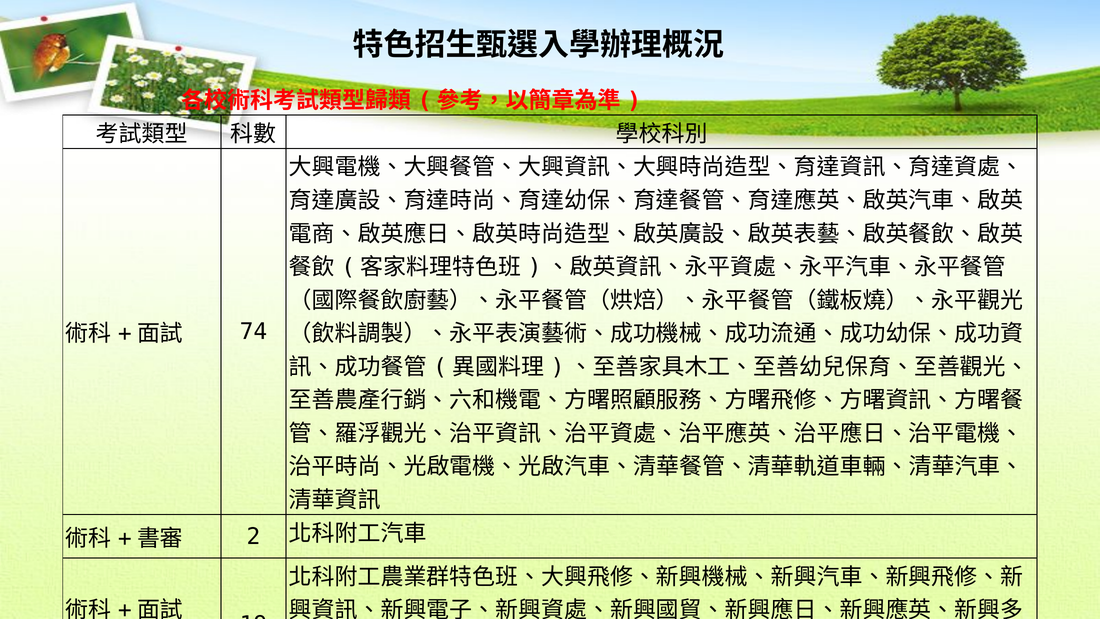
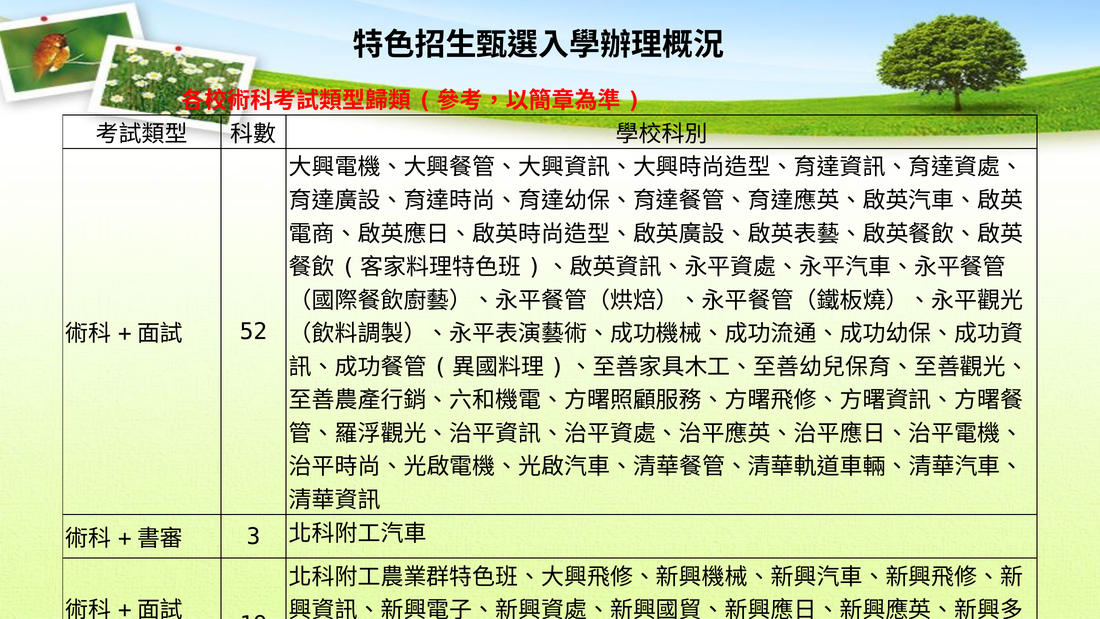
74: 74 -> 52 (253, 332)
2: 2 -> 3 (253, 536)
